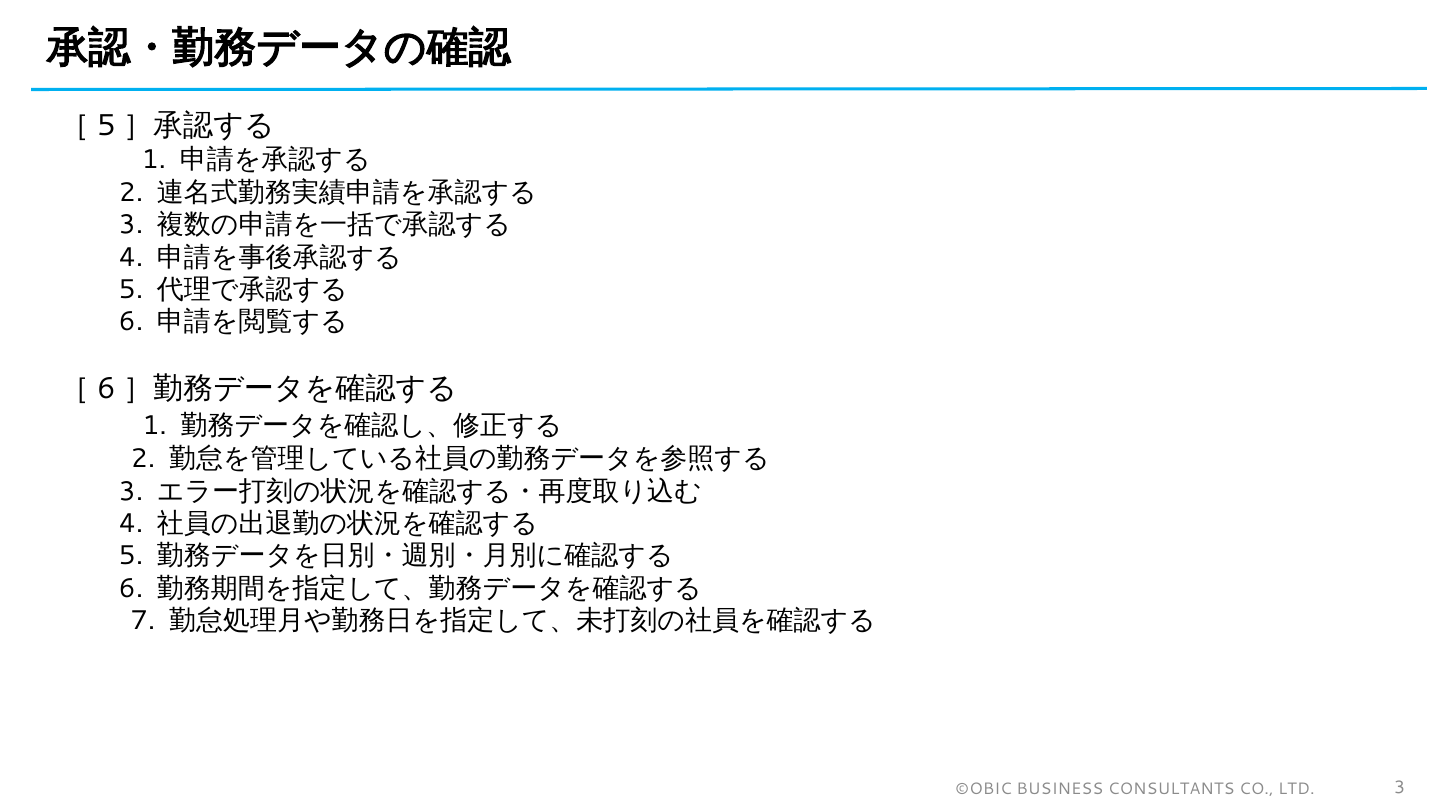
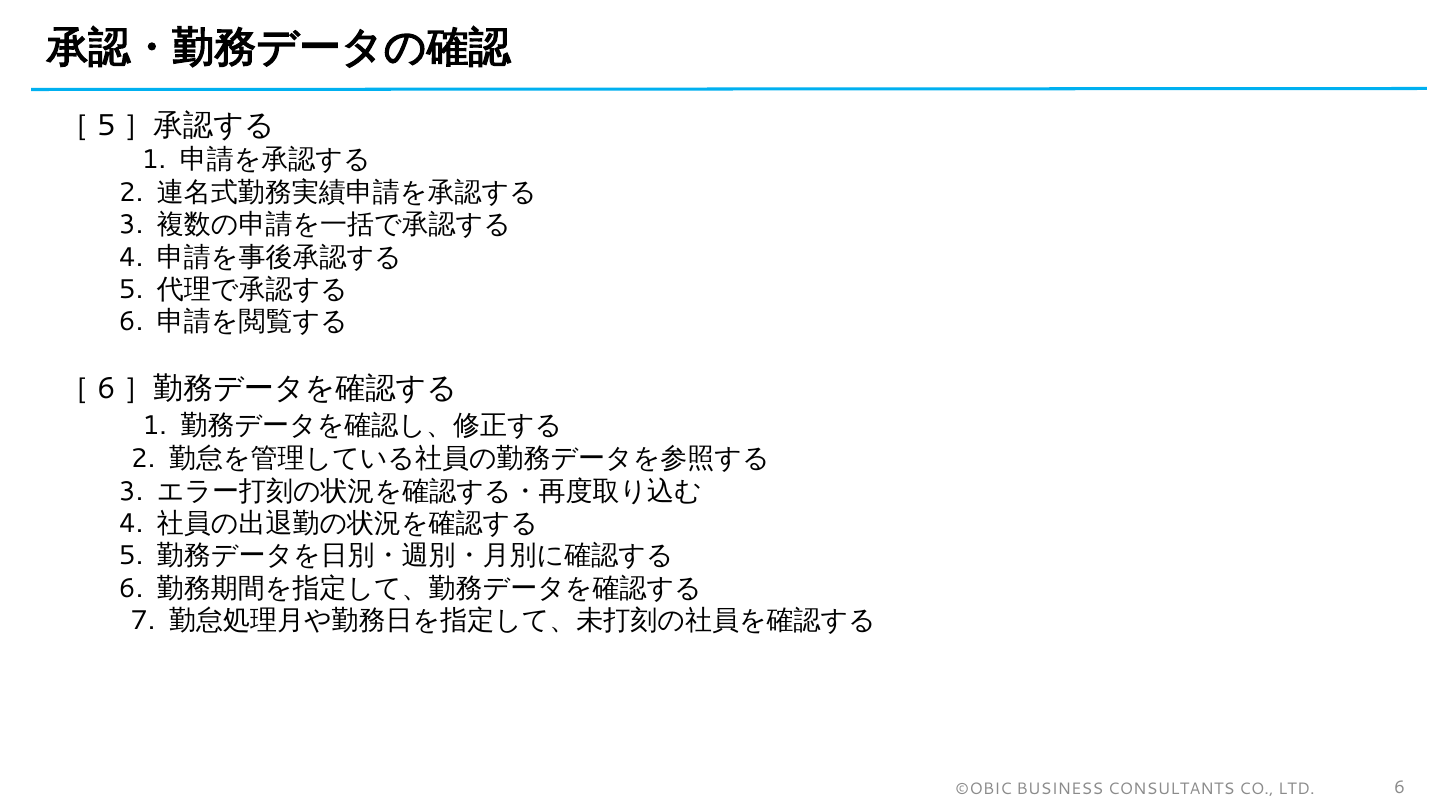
LTD 3: 3 -> 6 (1400, 788)
